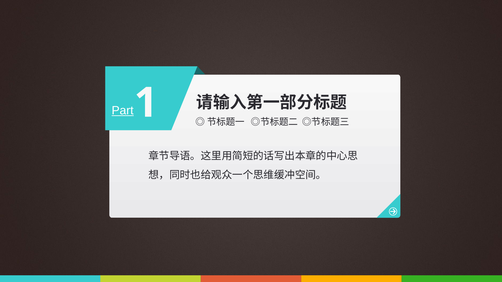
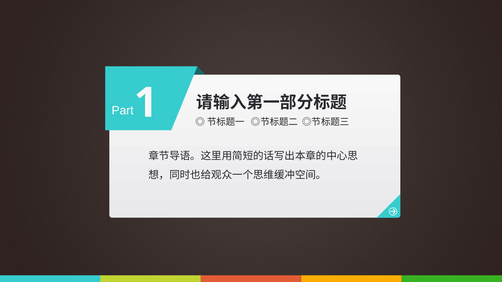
Part underline: present -> none (123, 111)
